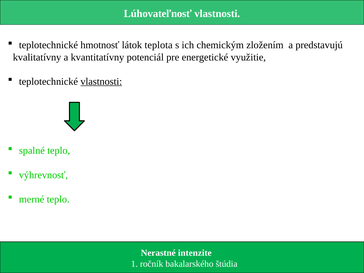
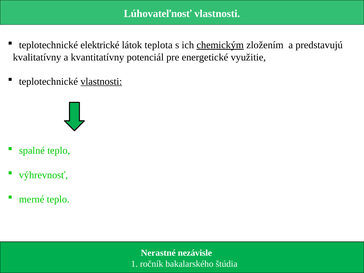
hmotnosť: hmotnosť -> elektrické (100, 45)
chemickým underline: none -> present (220, 45)
intenzite: intenzite -> nezávisle (195, 253)
